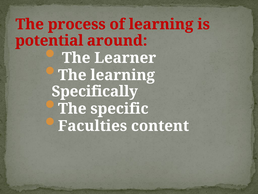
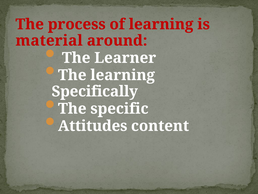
potential: potential -> material (49, 41)
Faculties: Faculties -> Attitudes (93, 126)
